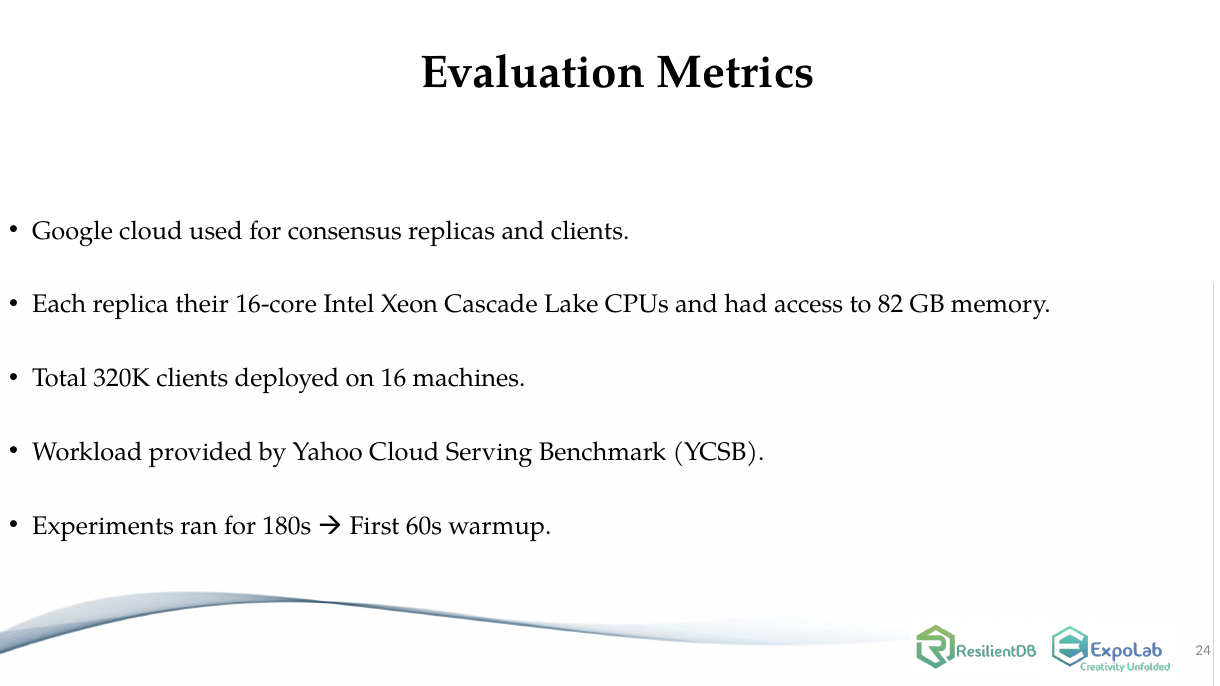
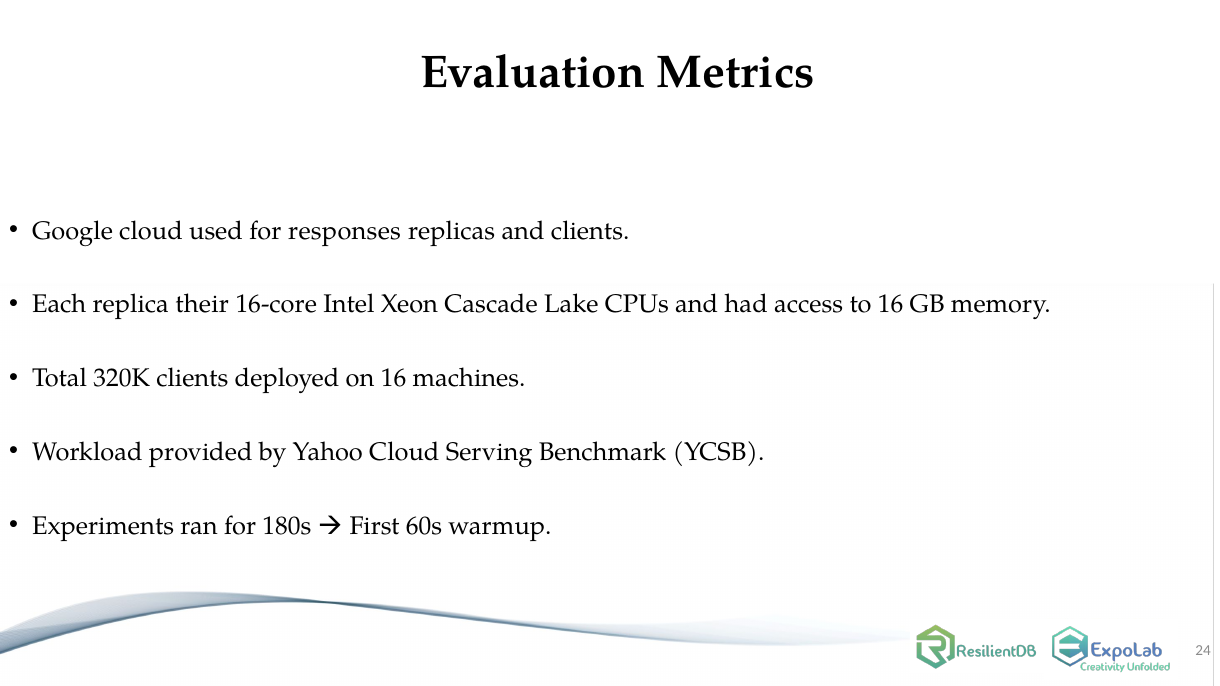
consensus: consensus -> responses (345, 231)
to 82: 82 -> 16 (891, 305)
